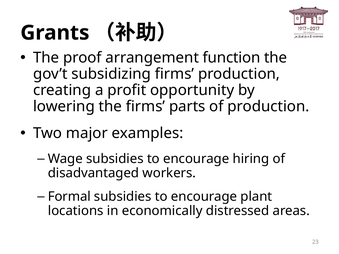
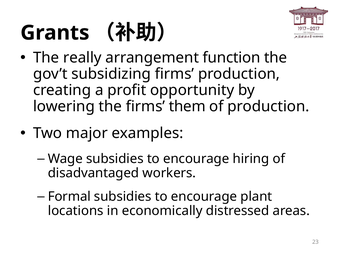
proof: proof -> really (82, 58)
parts: parts -> them (187, 107)
